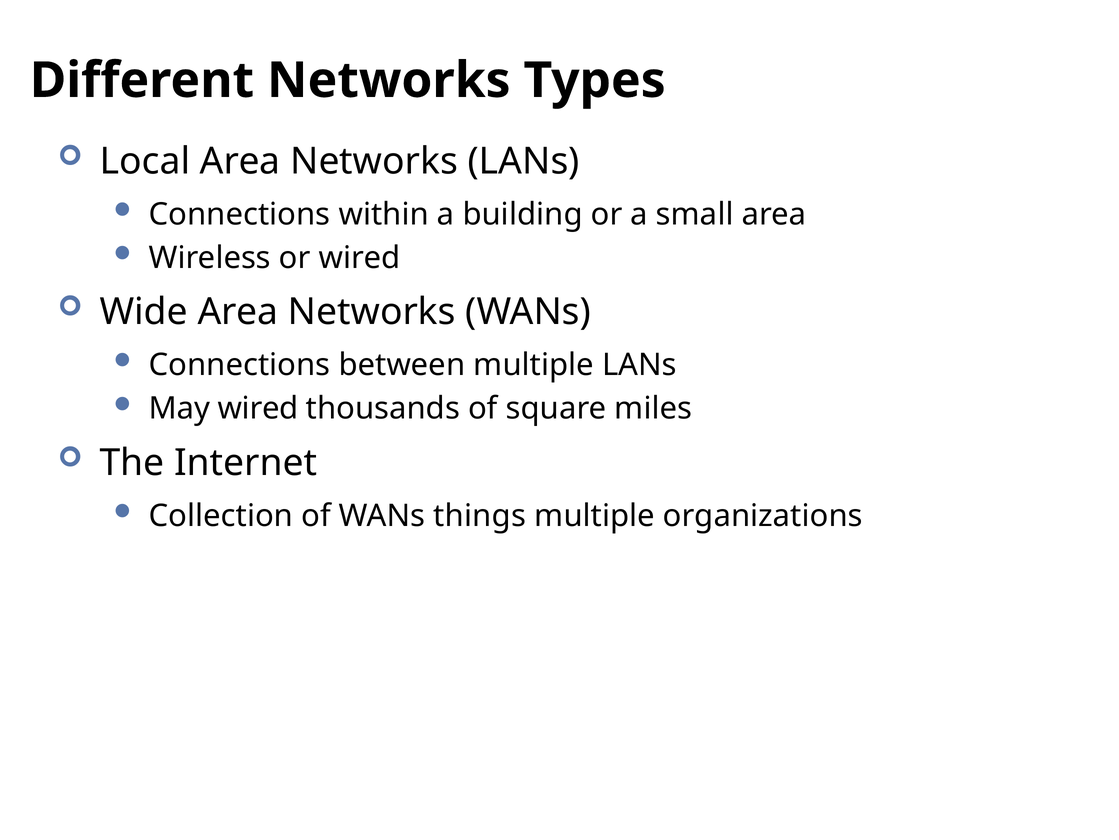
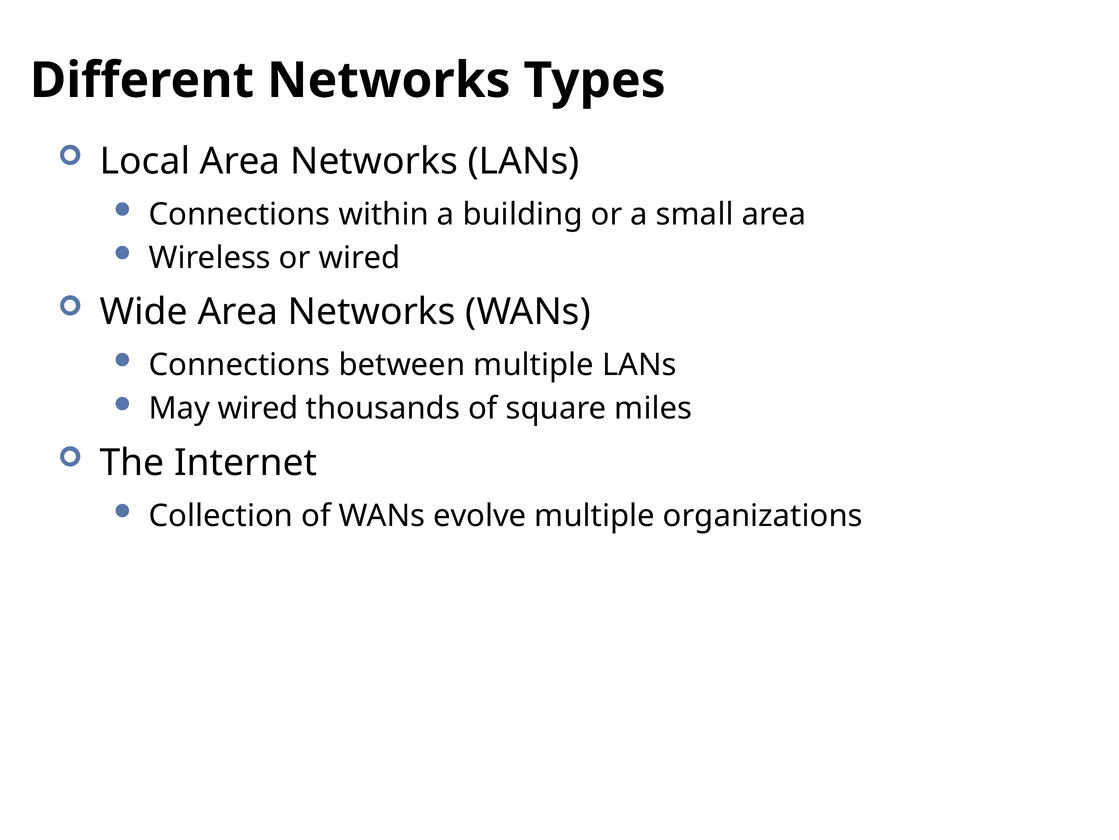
things: things -> evolve (480, 515)
